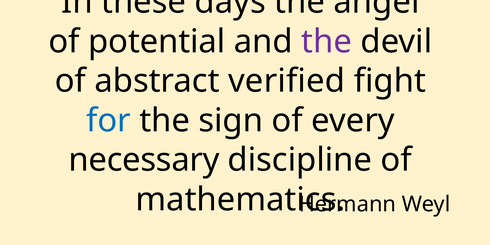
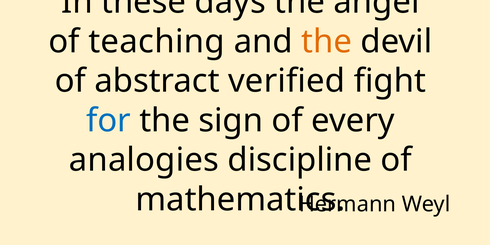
potential: potential -> teaching (157, 42)
the colour: purple -> orange (327, 42)
necessary: necessary -> analogies (144, 160)
